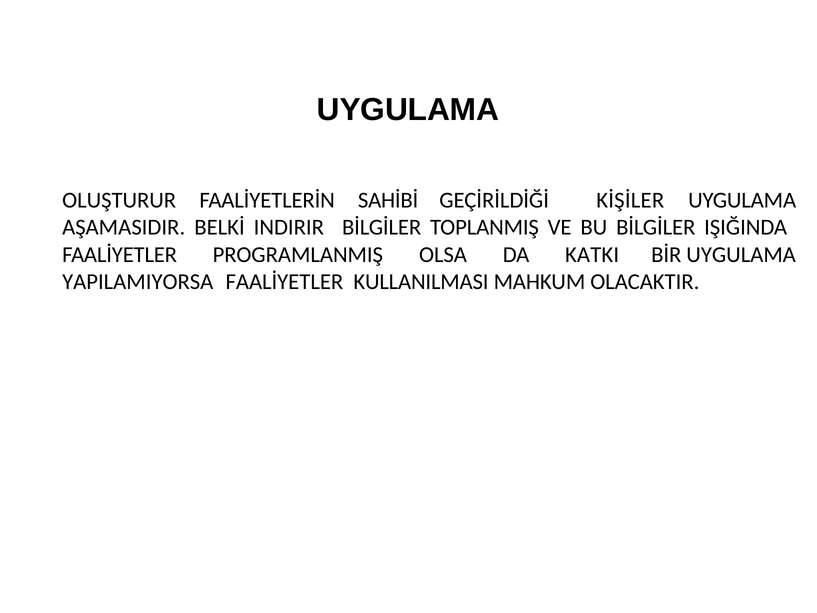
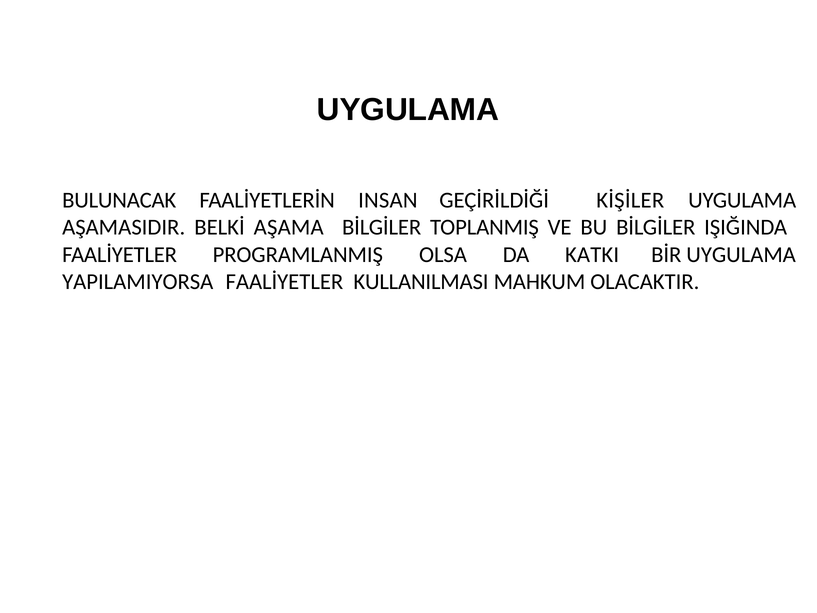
OLUŞTURUR: OLUŞTURUR -> BULUNACAK (119, 200)
SAHİBİ: SAHİBİ -> INSAN (388, 200)
INDIRIR: INDIRIR -> AŞAMA (289, 227)
